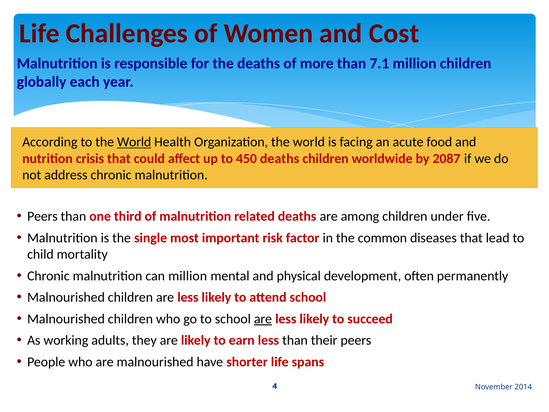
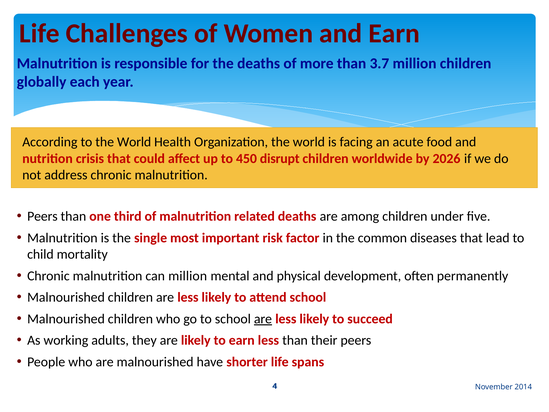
and Cost: Cost -> Earn (394, 33)
7.1: 7.1 -> 3.7 (379, 64)
World underline: present -> none (134, 142)
450 deaths: deaths -> disrupt (280, 158)
2087: 2087 -> 2026 (446, 158)
